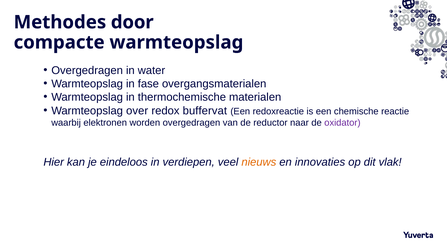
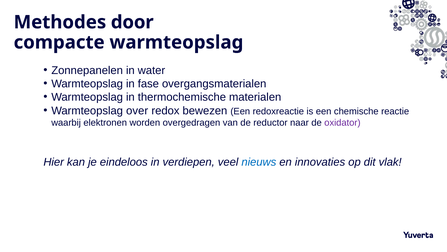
Overgedragen: Overgedragen -> Zonnepanelen (87, 70)
buffervat: buffervat -> bewezen (205, 110)
nieuws colour: orange -> blue (259, 162)
